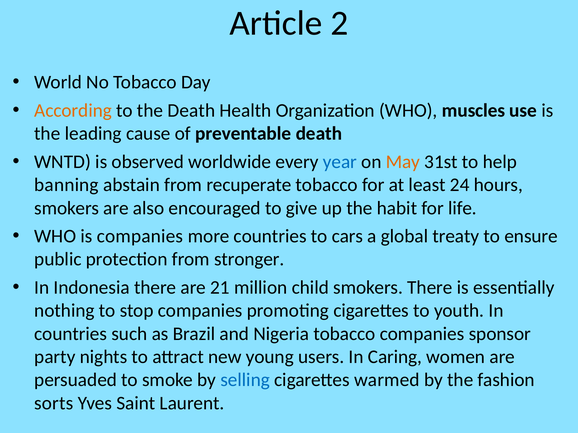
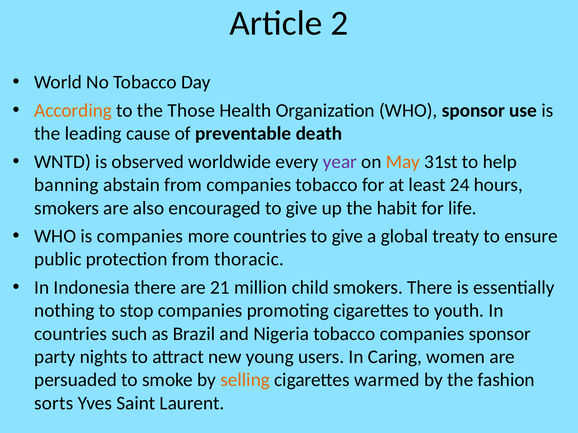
the Death: Death -> Those (191, 111)
WHO muscles: muscles -> sponsor (473, 111)
year colour: blue -> purple (340, 162)
from recuperate: recuperate -> companies (249, 185)
countries to cars: cars -> give (347, 236)
stronger: stronger -> thoracic (249, 260)
selling colour: blue -> orange (245, 380)
